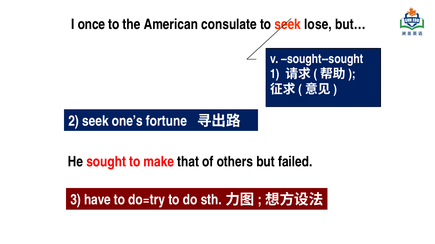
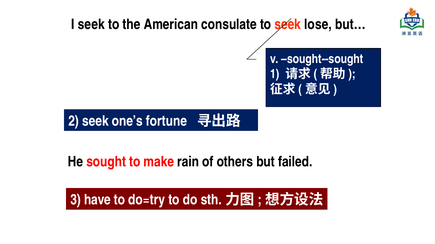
I once: once -> seek (91, 25)
that: that -> rain (188, 162)
